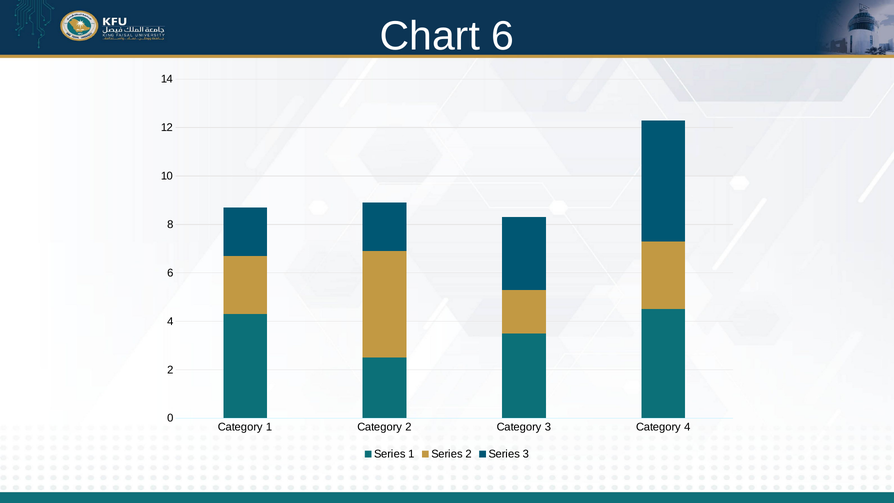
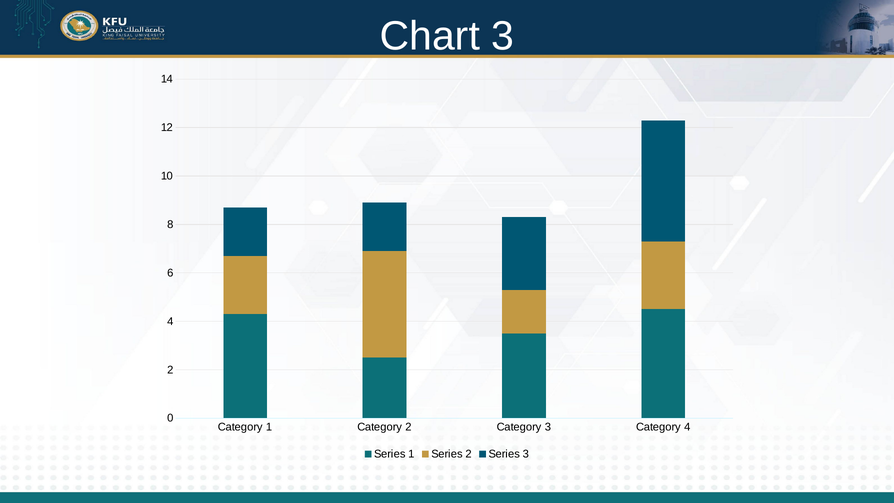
Chart 6: 6 -> 3 (503, 36)
